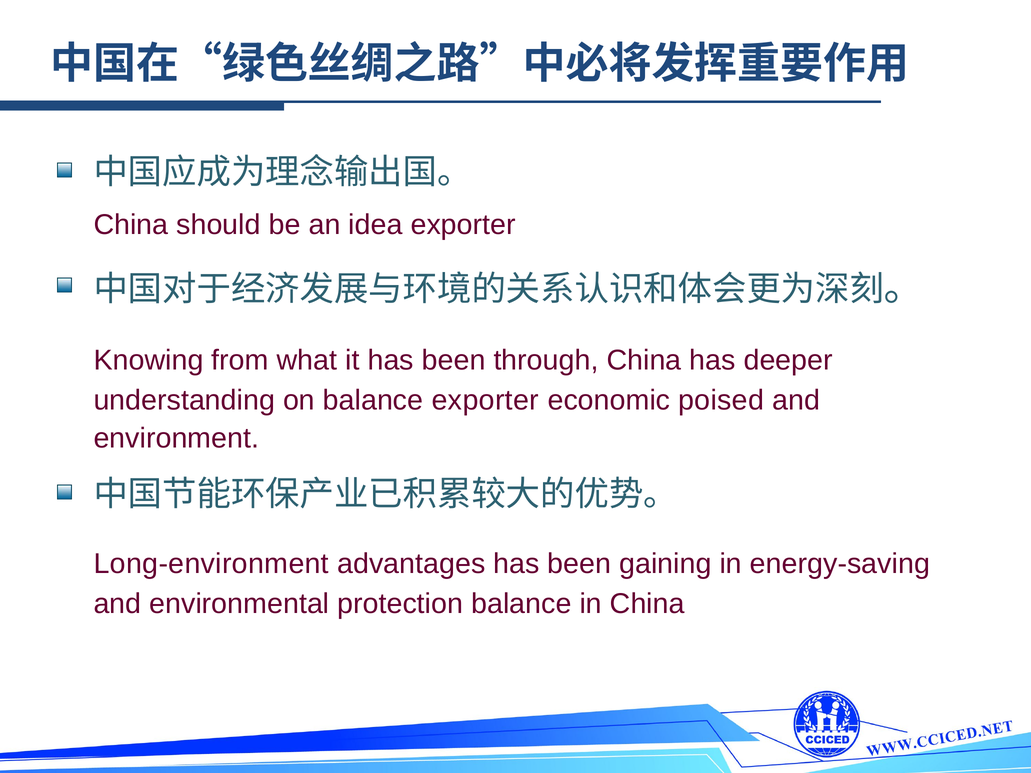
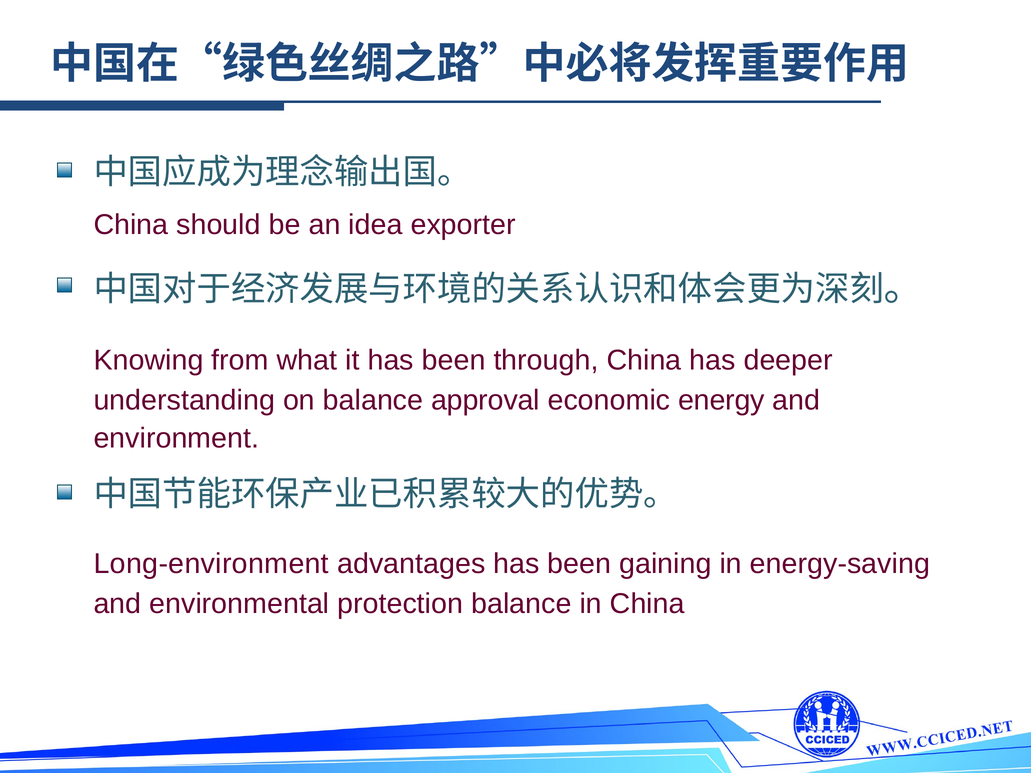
balance exporter: exporter -> approval (486, 400)
poised: poised -> energy (721, 400)
